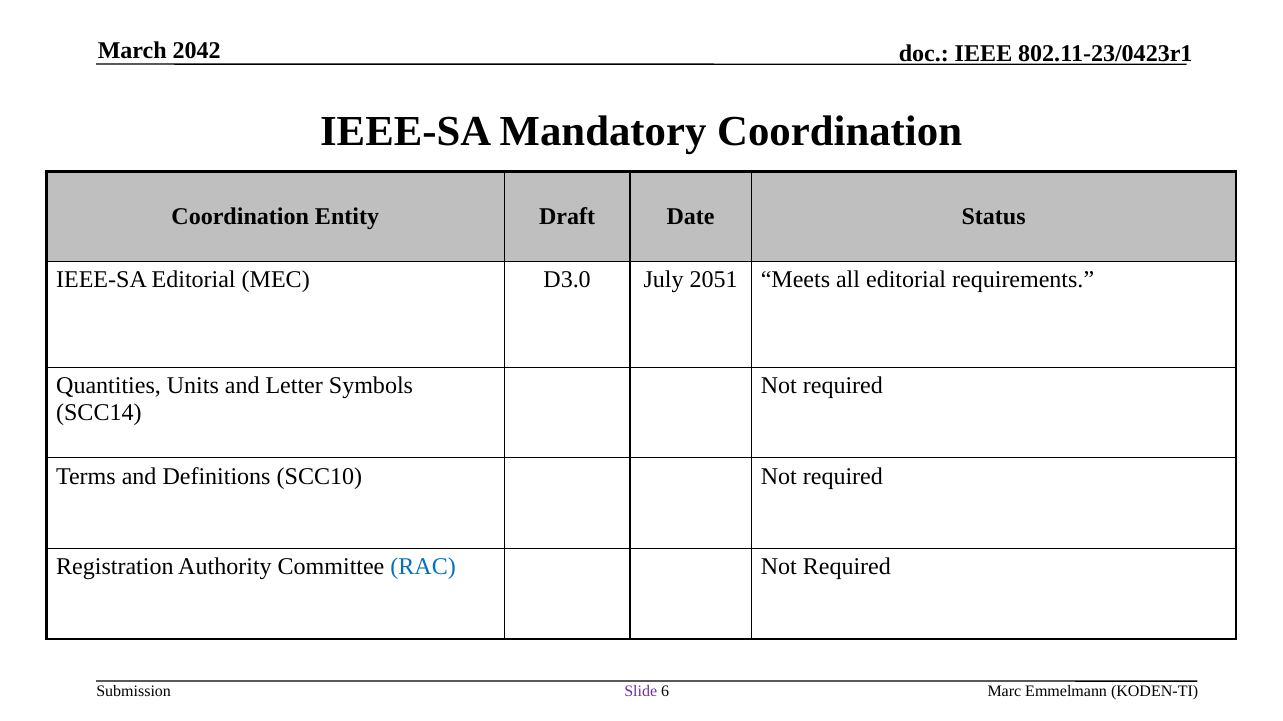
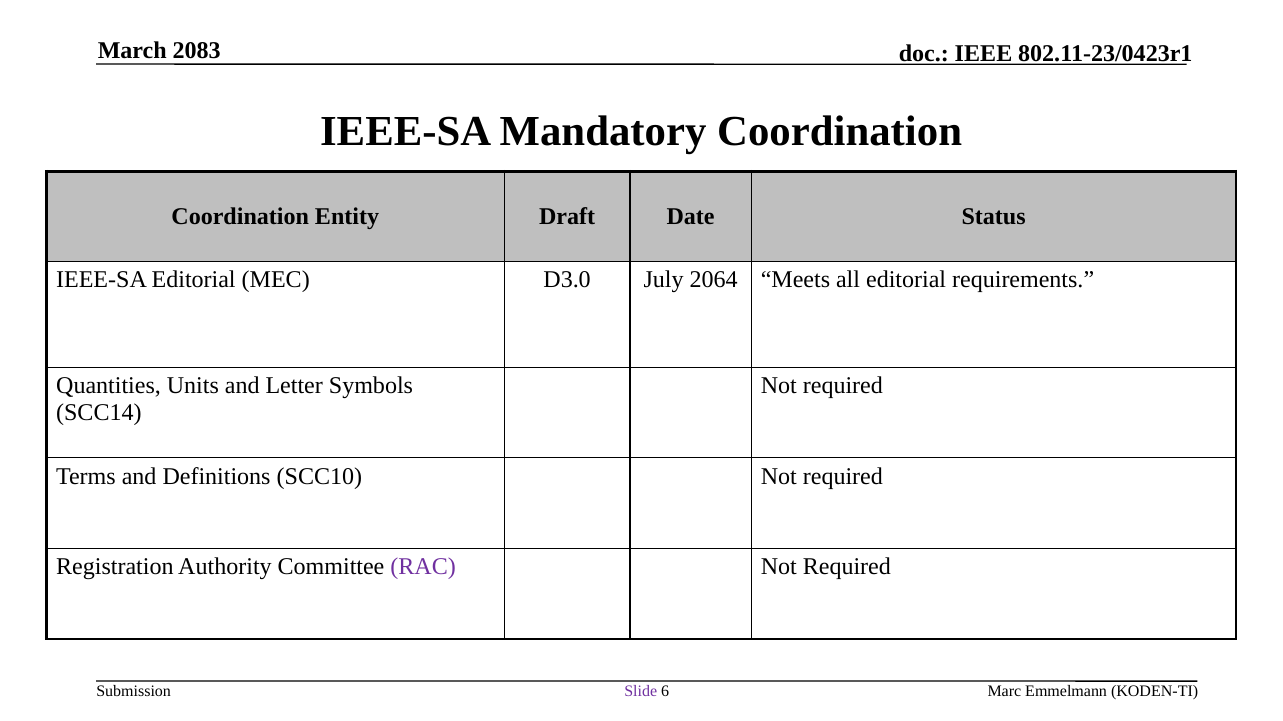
2042: 2042 -> 2083 (197, 51)
2051: 2051 -> 2064 (714, 280)
RAC colour: blue -> purple (423, 567)
